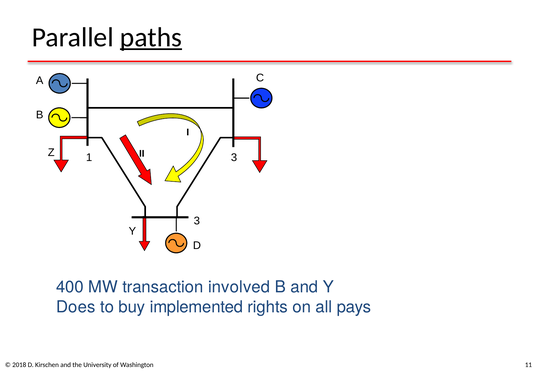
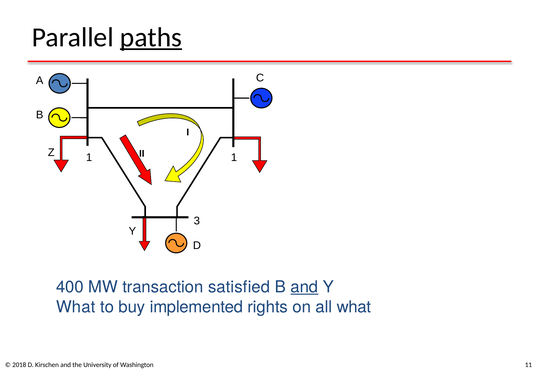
1 3: 3 -> 1 (234, 158)
involved: involved -> satisfied (239, 287)
and underline: none -> present (304, 287)
Does: Does -> What (76, 307)
all pays: pays -> what (354, 307)
